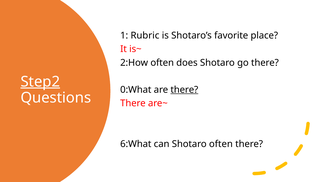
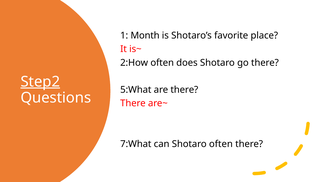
Rubric: Rubric -> Month (145, 36)
0:What: 0:What -> 5:What (136, 90)
there underline: present -> none (184, 90)
6:What: 6:What -> 7:What (136, 144)
